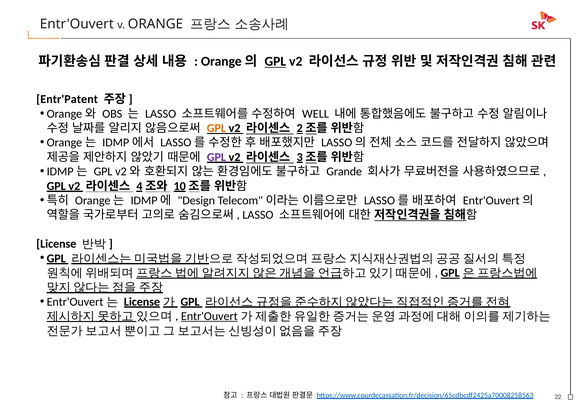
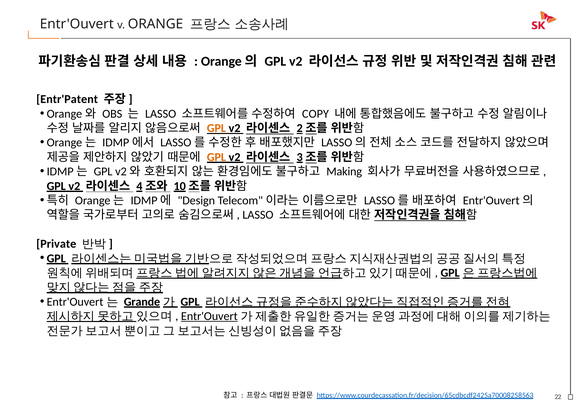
GPL underline: present -> none (275, 61)
WELL: WELL -> COPY (315, 114)
GPL colour: purple -> orange (216, 157)
Grande: Grande -> Making (344, 172)
License: License -> Private (56, 244)
License: License -> Grande (142, 302)
